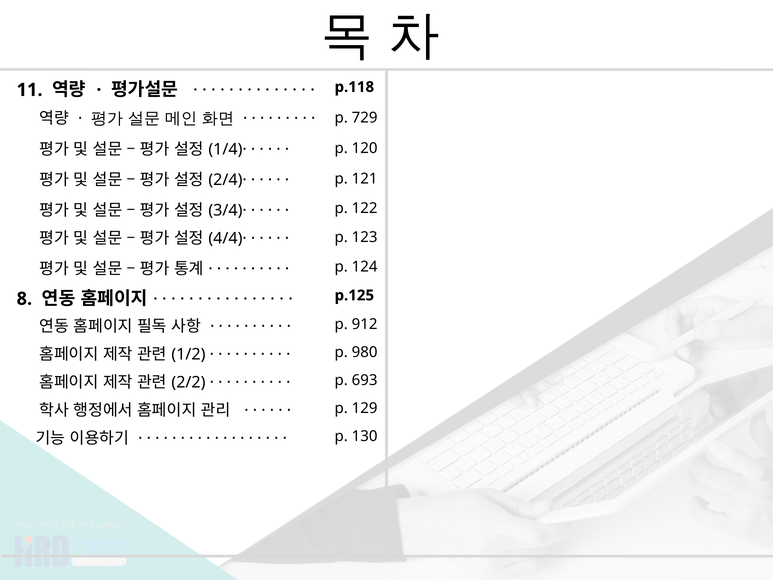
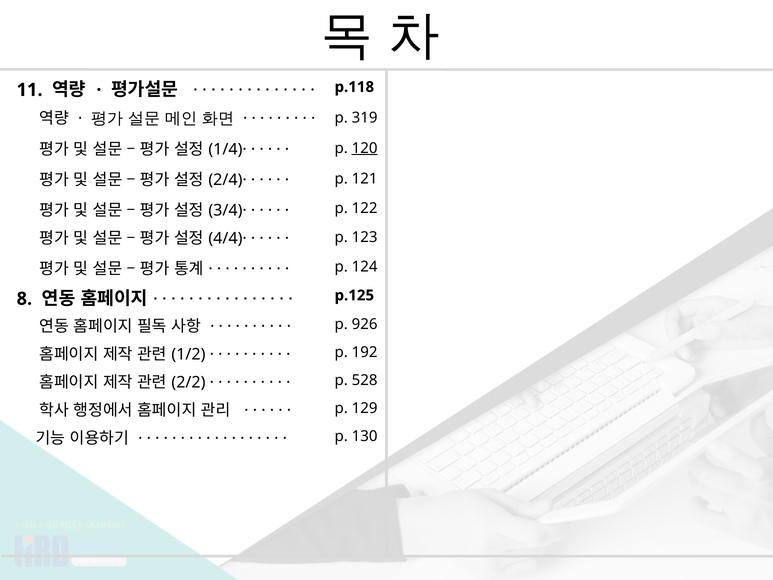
729: 729 -> 319 (365, 118)
120 underline: none -> present (365, 148)
912: 912 -> 926 (365, 324)
980: 980 -> 192 (365, 352)
693: 693 -> 528 (365, 380)
